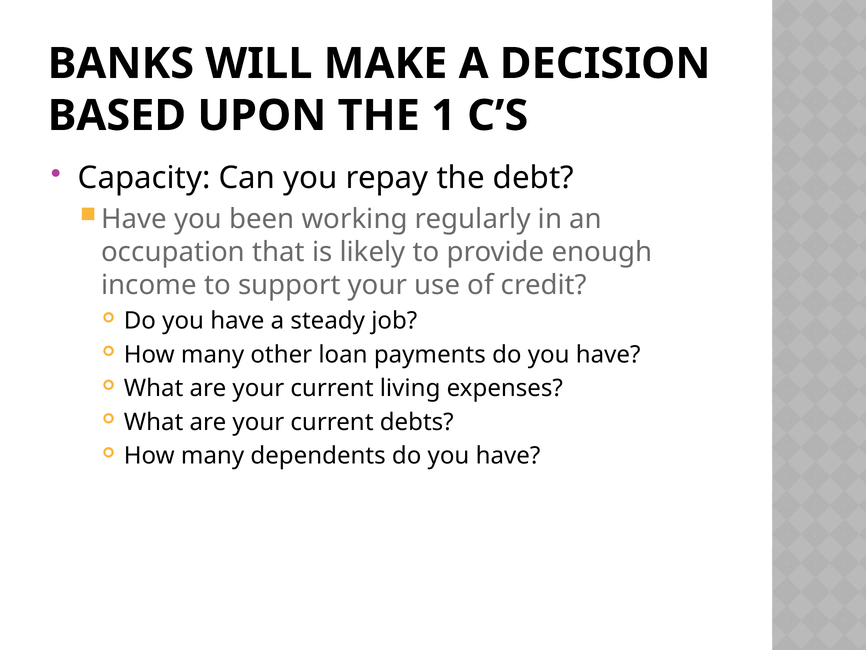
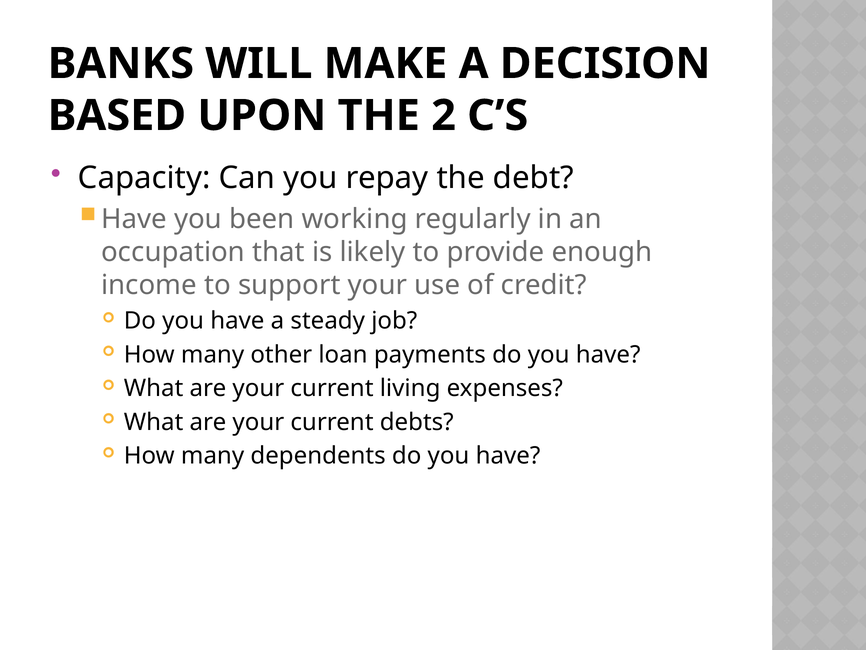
1: 1 -> 2 (444, 116)
